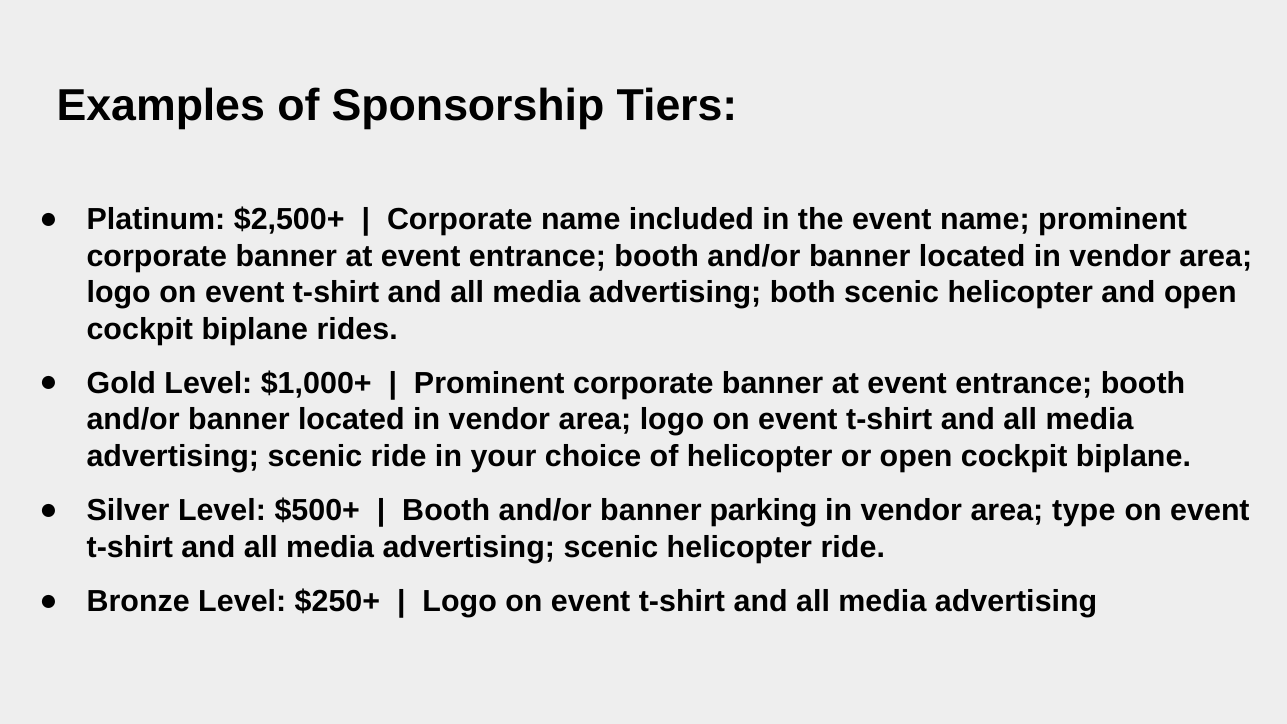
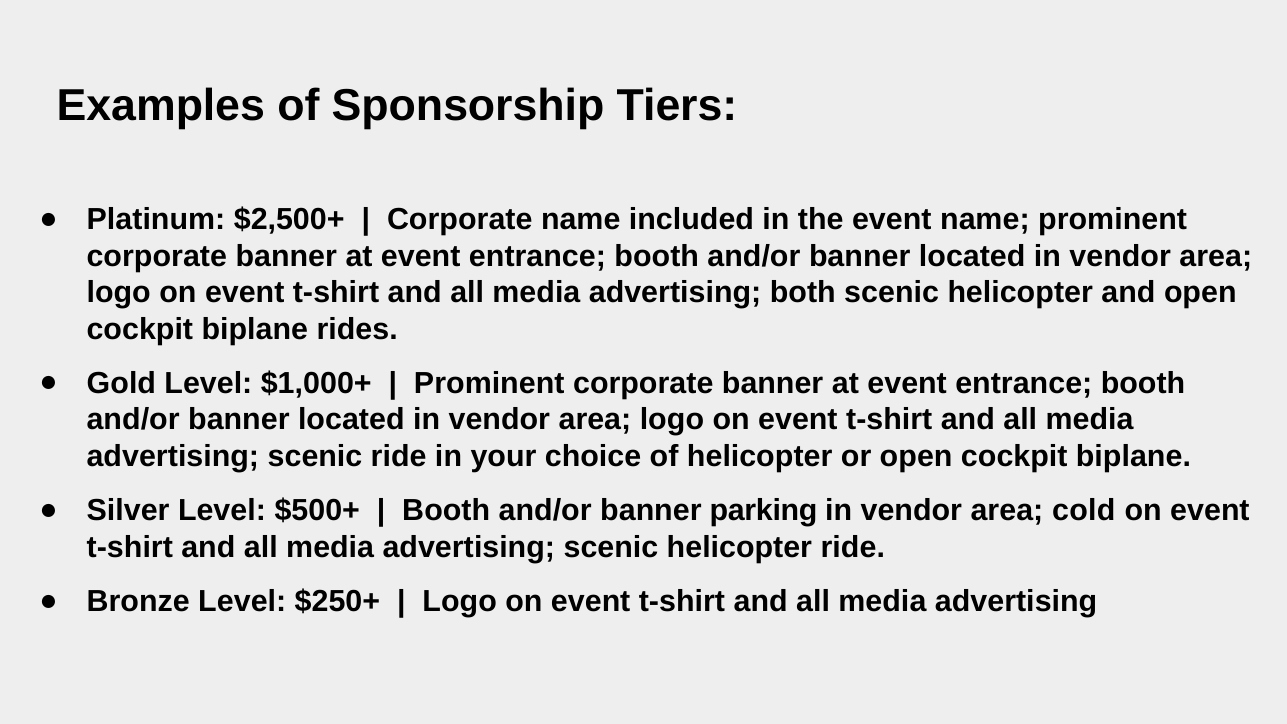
type: type -> cold (1084, 511)
